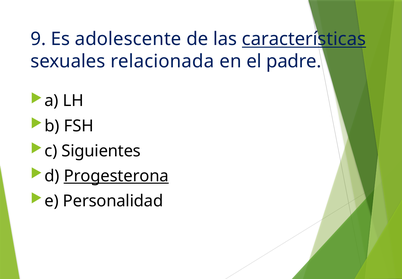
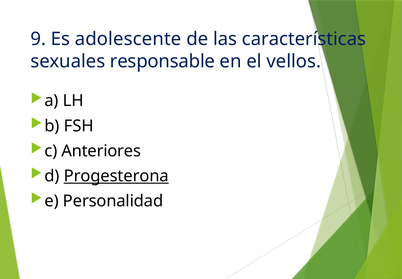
características underline: present -> none (304, 39)
relacionada: relacionada -> responsable (163, 61)
padre: padre -> vellos (294, 61)
Siguientes: Siguientes -> Anteriores (101, 151)
